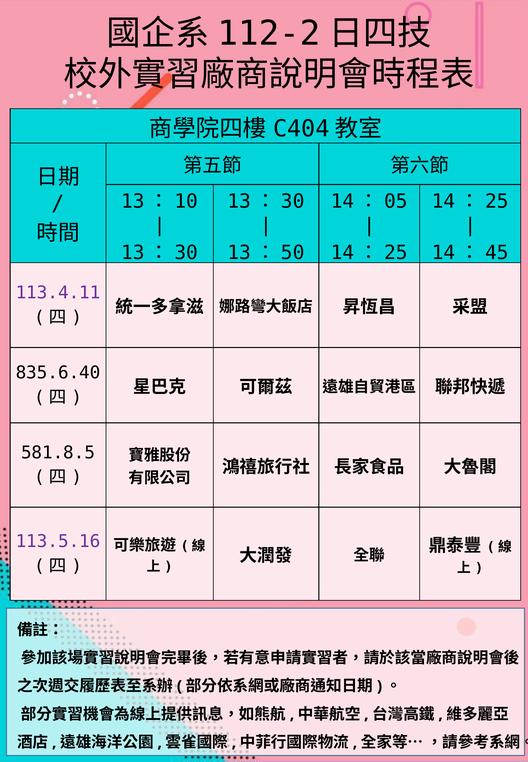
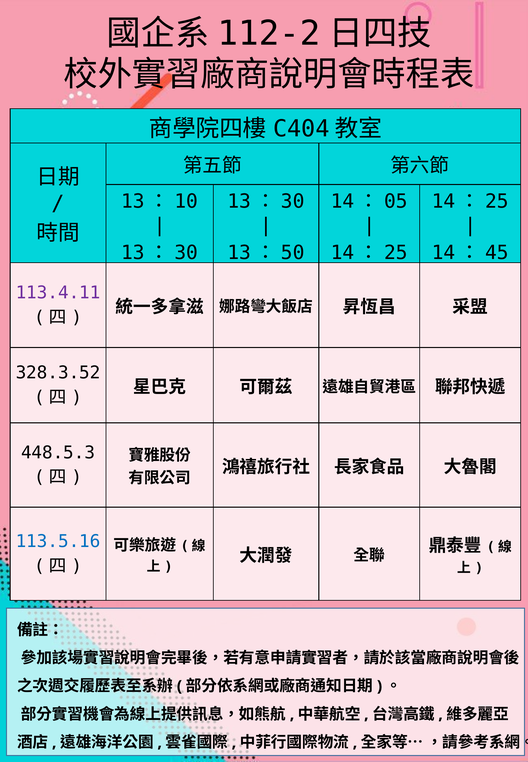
835.6.40: 835.6.40 -> 328.3.52 (58, 373)
581.8.5: 581.8.5 -> 448.5.3 (58, 453)
113.5.16 colour: purple -> blue (58, 542)
